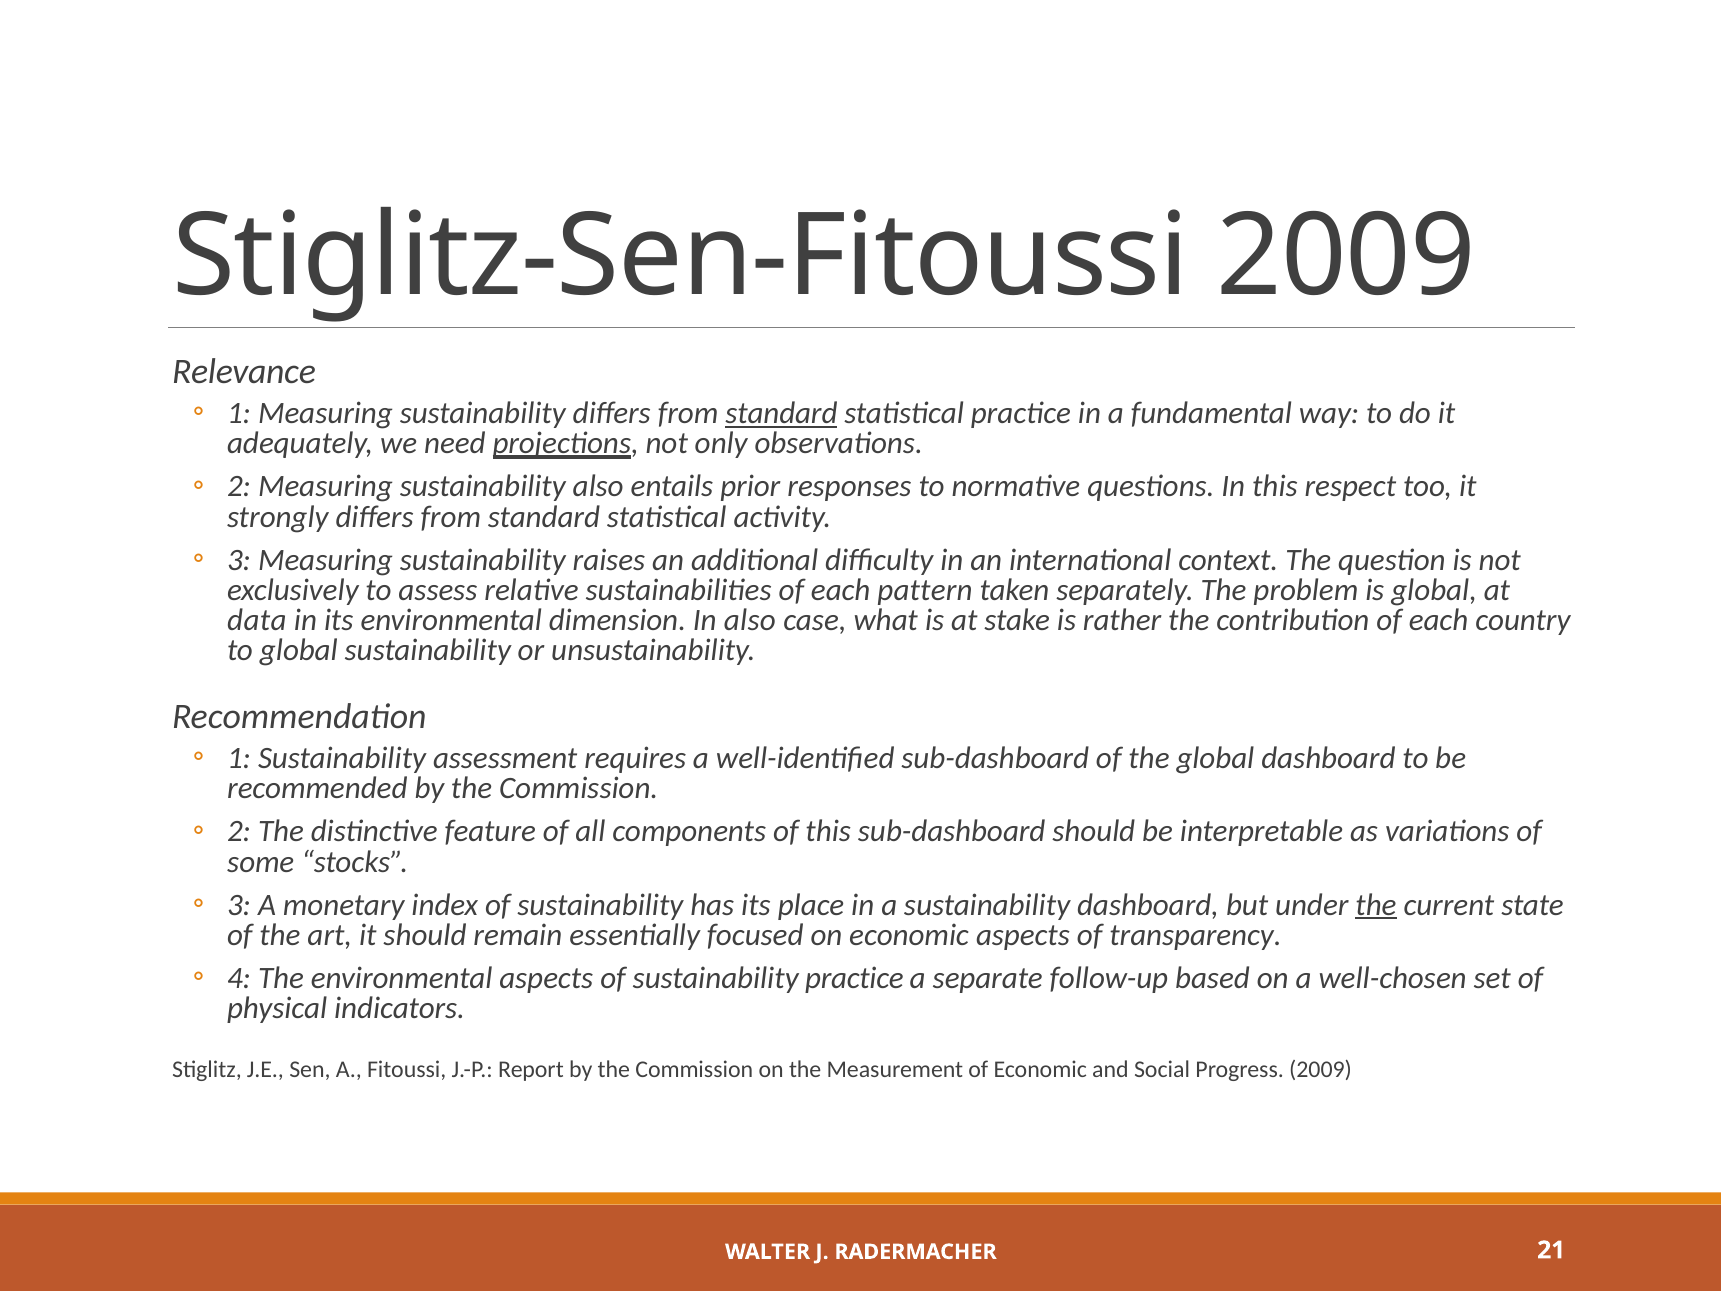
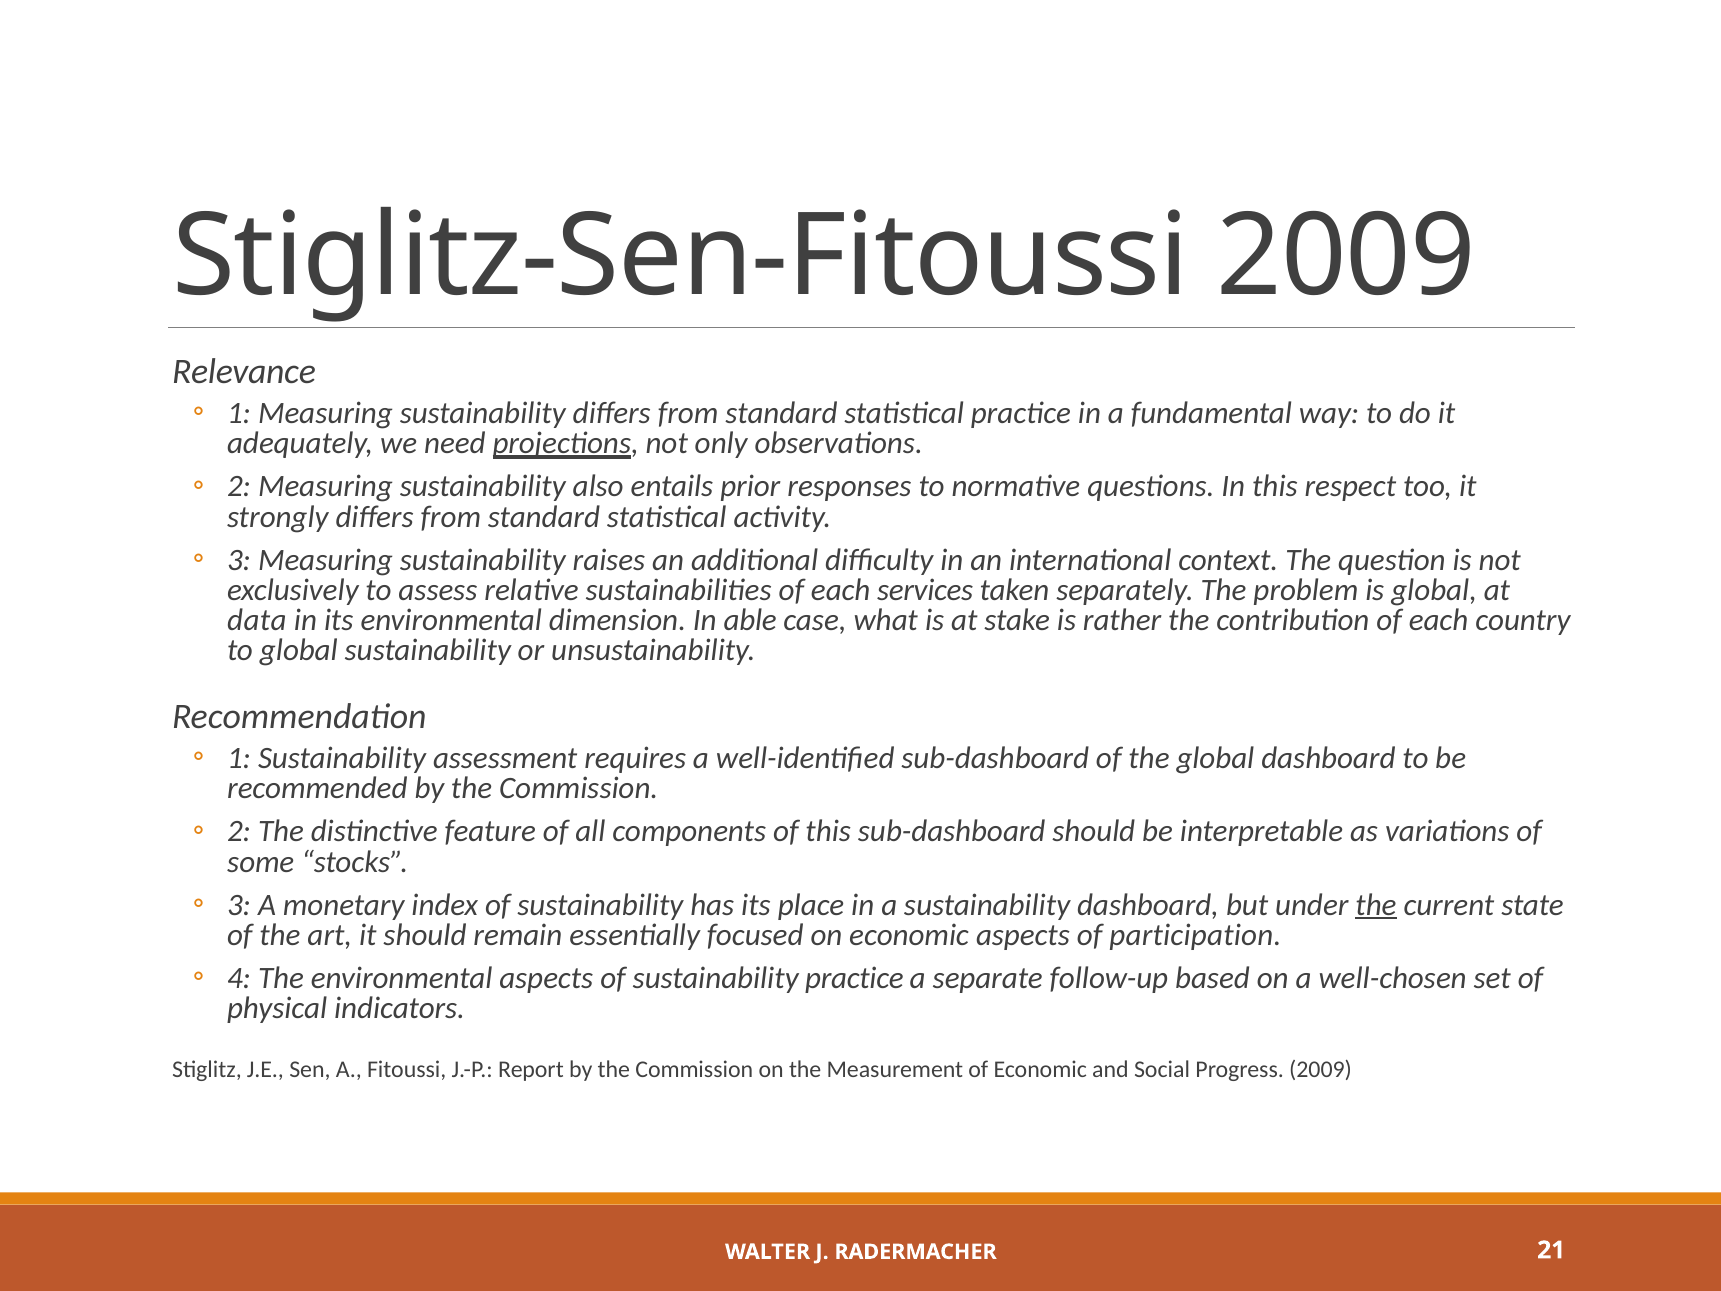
standard underline: present -> none (781, 413)
pattern: pattern -> services (925, 590)
In also: also -> able (750, 620)
transparency: transparency -> participation (1195, 935)
